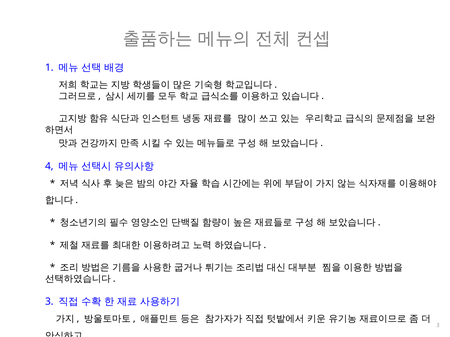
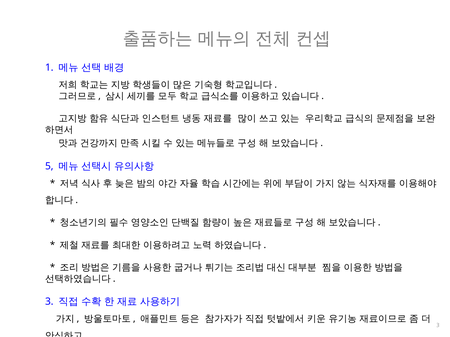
4: 4 -> 5 (49, 166)
